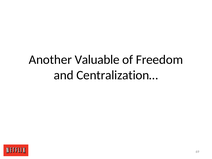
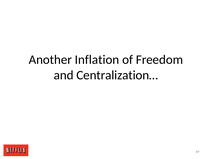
Valuable: Valuable -> Inflation (97, 60)
